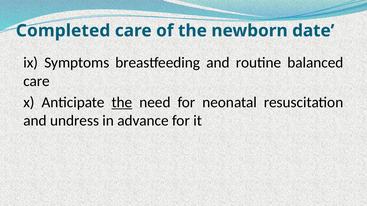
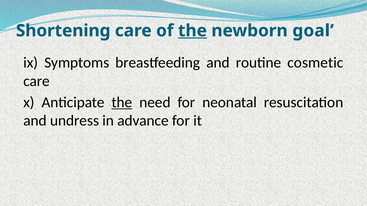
Completed: Completed -> Shortening (63, 31)
the underline: none -> present (192, 31)
date: date -> goal (313, 31)
balanced: balanced -> cosmetic (315, 63)
